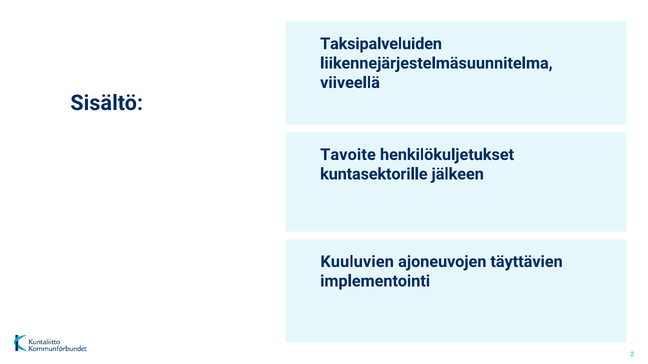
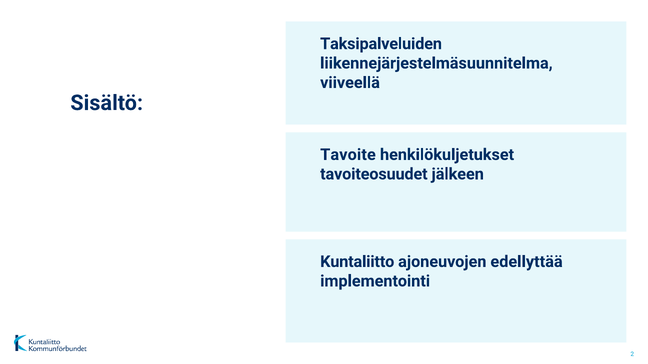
kuntasektorille: kuntasektorille -> tavoiteosuudet (374, 174)
Kuuluvien: Kuuluvien -> Kuntaliitto (357, 262)
täyttävien: täyttävien -> edellyttää (527, 262)
